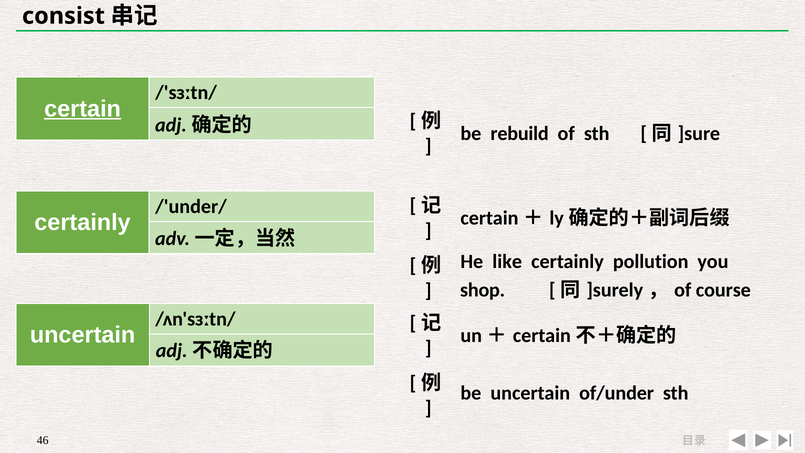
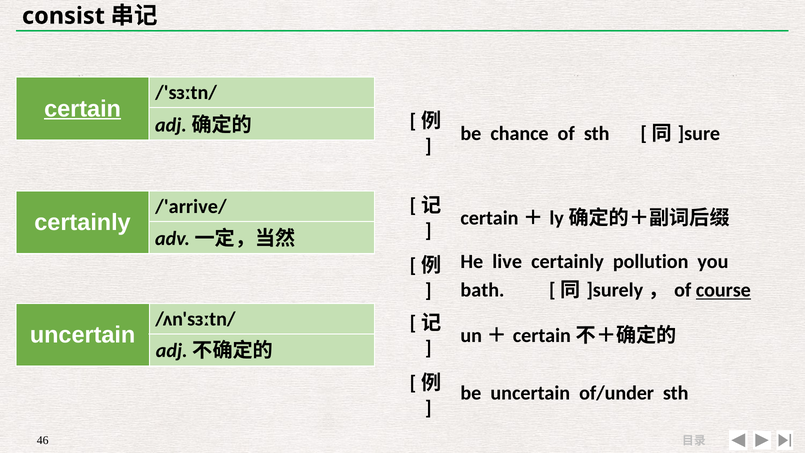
rebuild: rebuild -> chance (520, 134)
/'under/: /'under/ -> /'arrive/ (191, 206)
like: like -> live (507, 261)
shop: shop -> bath (482, 290)
course underline: none -> present (723, 290)
